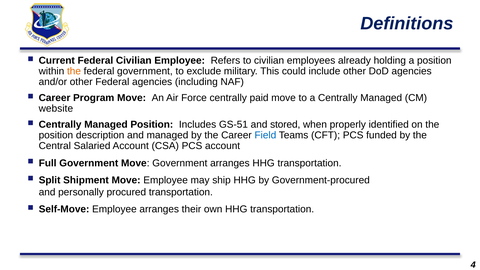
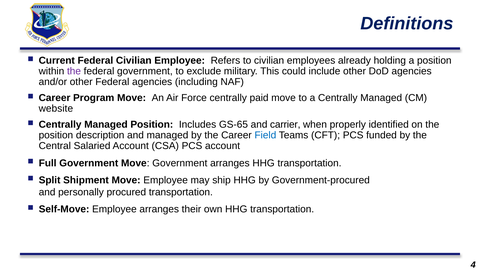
the colour: orange -> purple (74, 71)
GS-51: GS-51 -> GS-65 (233, 124)
stored: stored -> carrier (285, 124)
